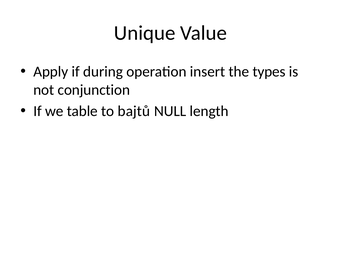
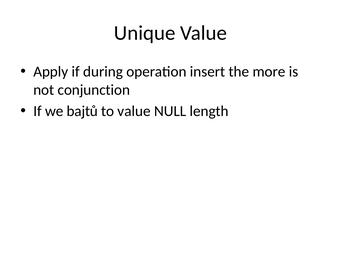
types: types -> more (269, 72)
table: table -> bajtů (82, 111)
to bajtů: bajtů -> value (134, 111)
